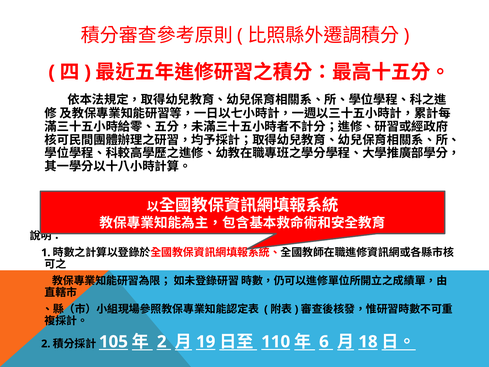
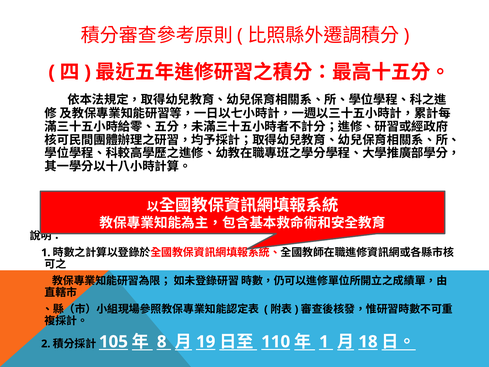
2: 2 -> 8 (162, 342)
6: 6 -> 1 (324, 342)
